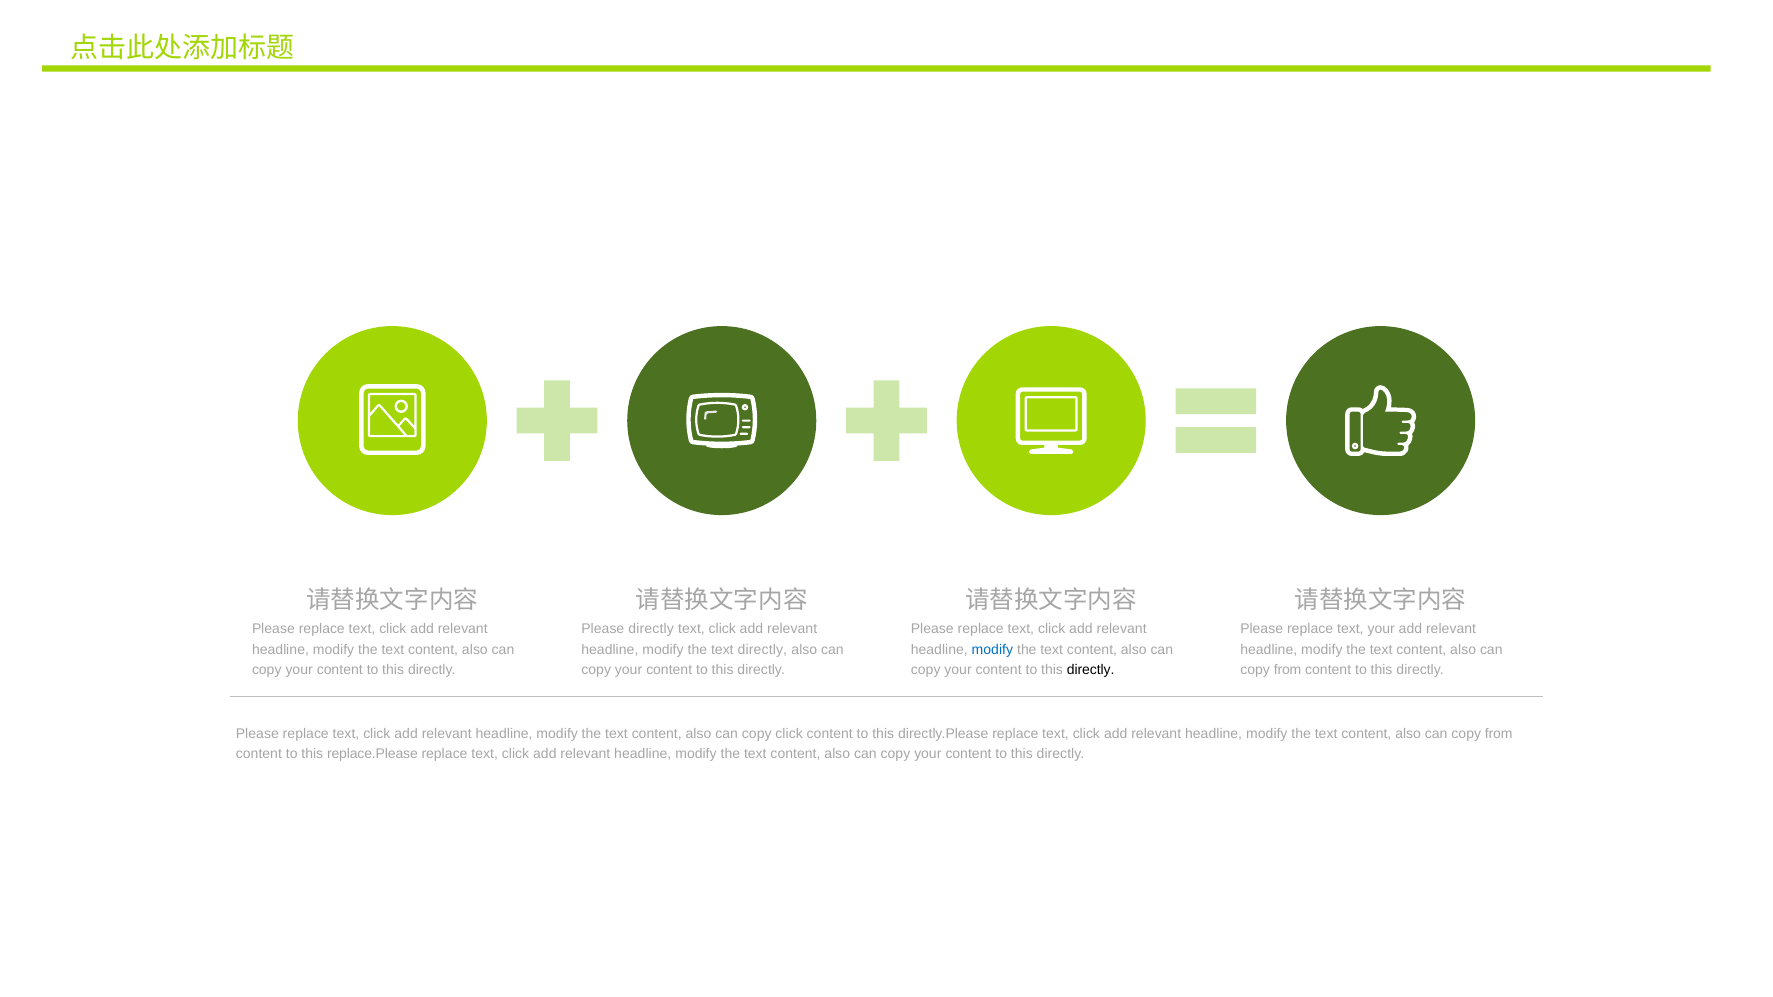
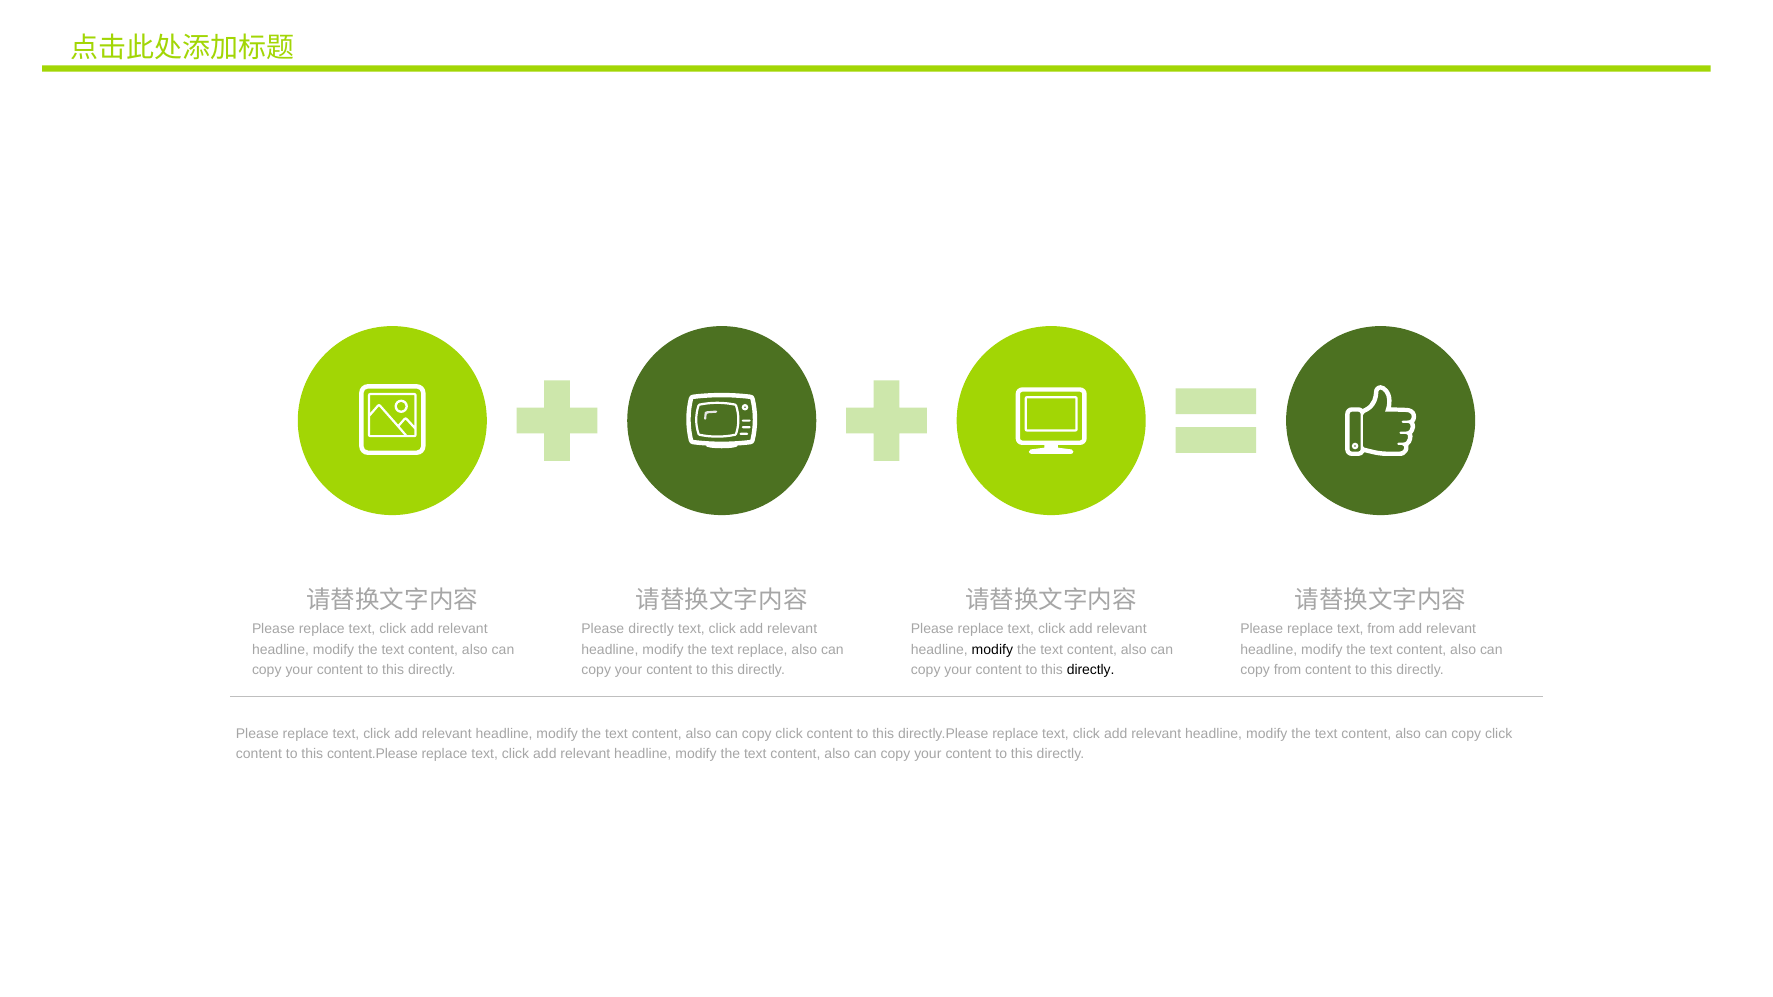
text your: your -> from (1381, 630)
text directly: directly -> replace (762, 650)
modify colour: blue -> black (992, 650)
from: from -> click (1499, 734)
replace.Please: replace.Please -> content.Please (372, 754)
